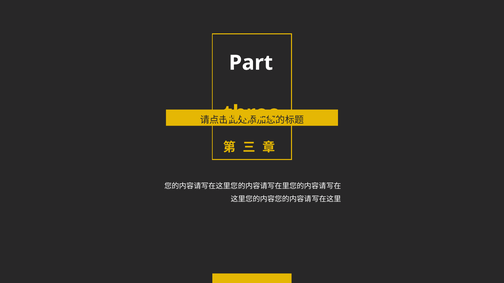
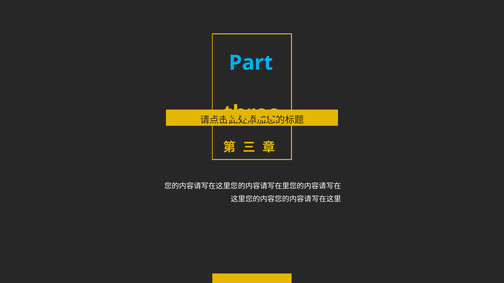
Part colour: white -> light blue (251, 63)
